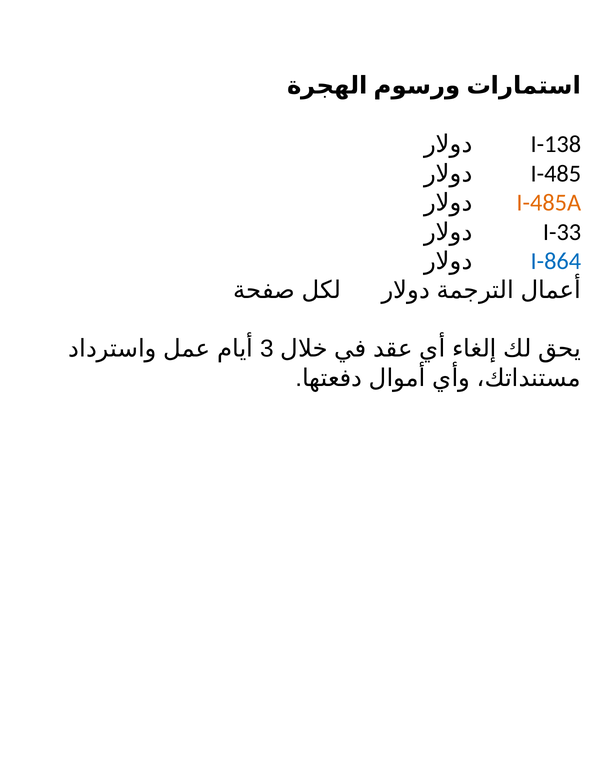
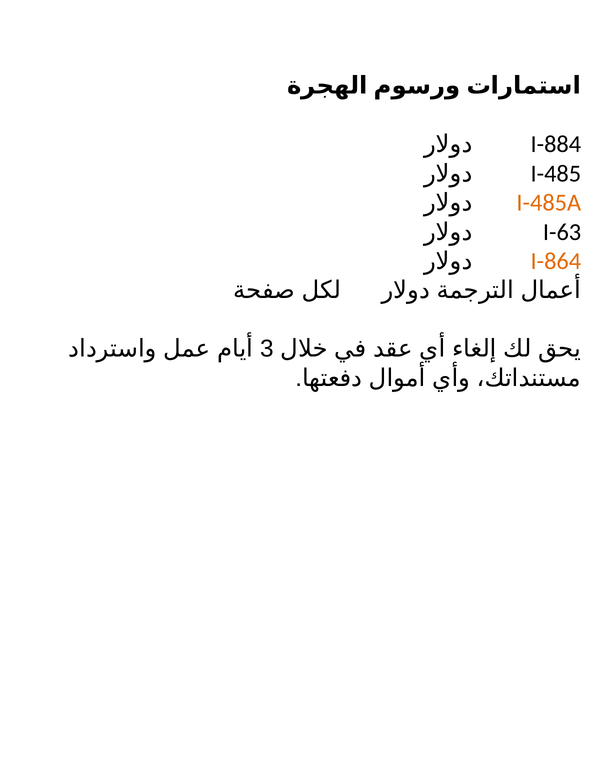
I-138: I-138 -> I-884 (556, 144)
I-33: I-33 -> I-63 (562, 232)
I-864 colour: blue -> orange (556, 261)
